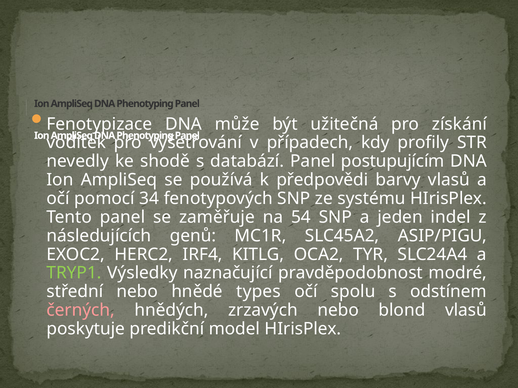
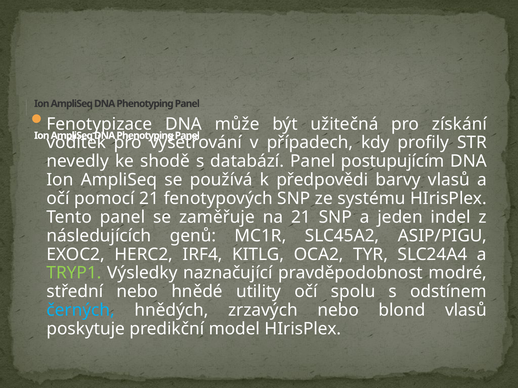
pomocí 34: 34 -> 21 (149, 199)
na 54: 54 -> 21 (301, 217)
types: types -> utility (259, 292)
černých colour: pink -> light blue (81, 311)
